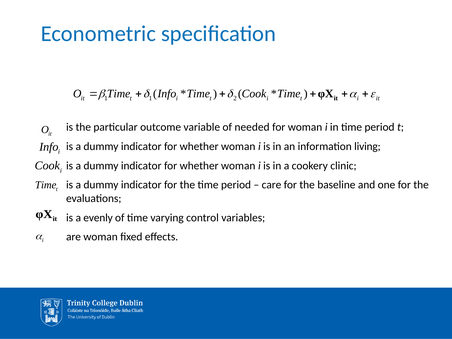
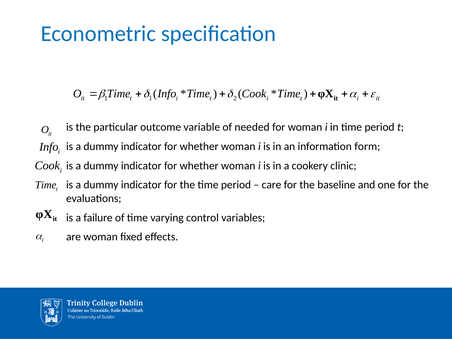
living: living -> form (367, 146)
evenly: evenly -> failure (98, 218)
